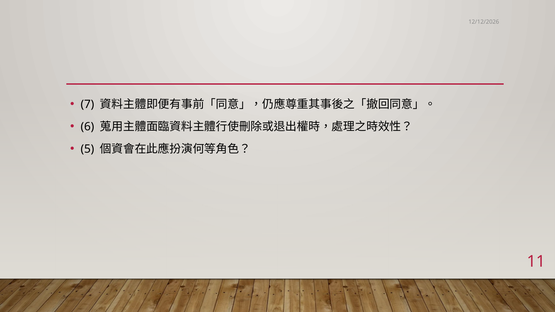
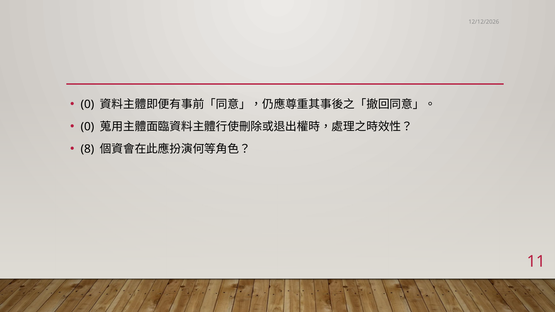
7: 7 -> 0 (87, 104)
6: 6 -> 0 (87, 127)
5: 5 -> 8 (87, 149)
